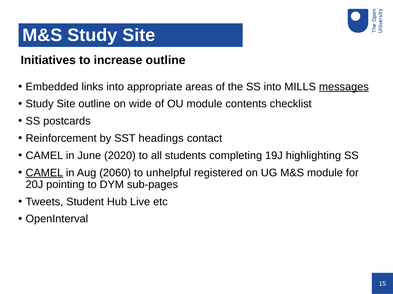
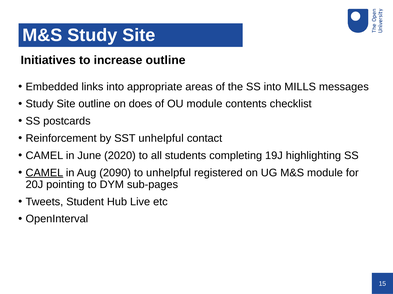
messages underline: present -> none (344, 87)
wide: wide -> does (140, 104)
SST headings: headings -> unhelpful (161, 139)
2060: 2060 -> 2090 (115, 173)
